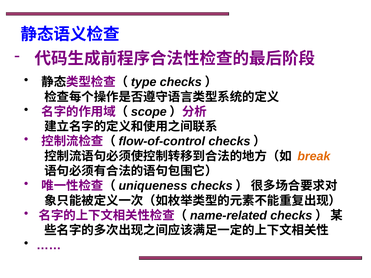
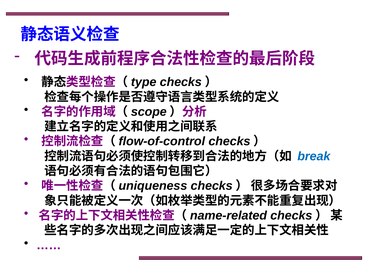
break colour: orange -> blue (314, 156)
